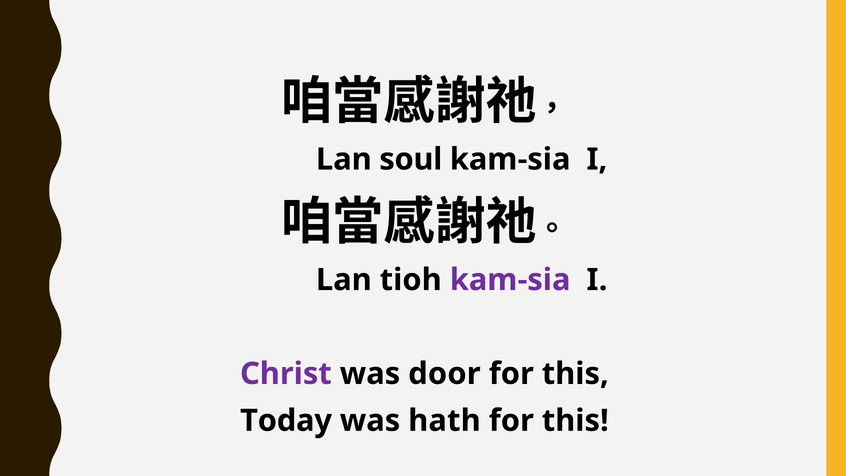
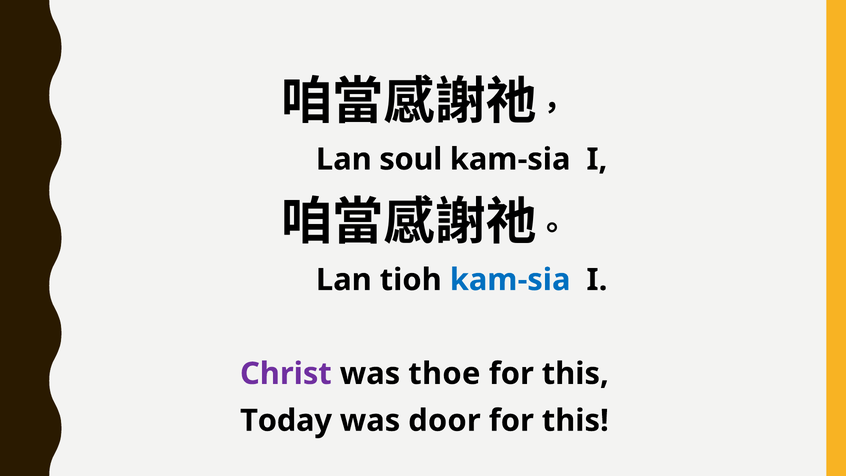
kam-sia colour: purple -> blue (510, 280)
door: door -> thoe (444, 374)
hath: hath -> door (444, 421)
